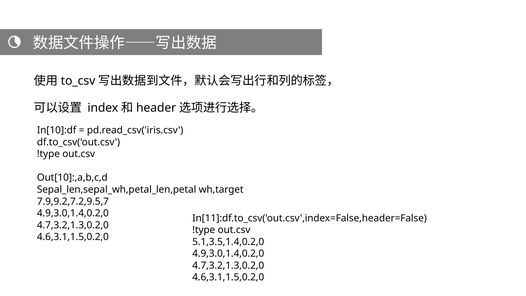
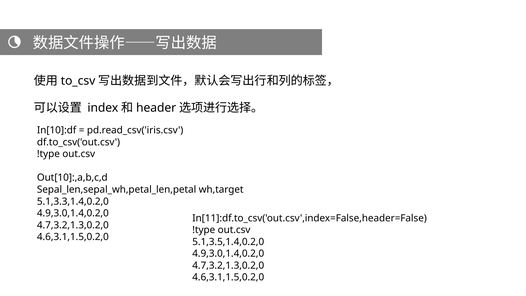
7.9,9.2,7.2,9.5,7: 7.9,9.2,7.2,9.5,7 -> 5.1,3.3,1.4,0.2,0 (73, 201)
